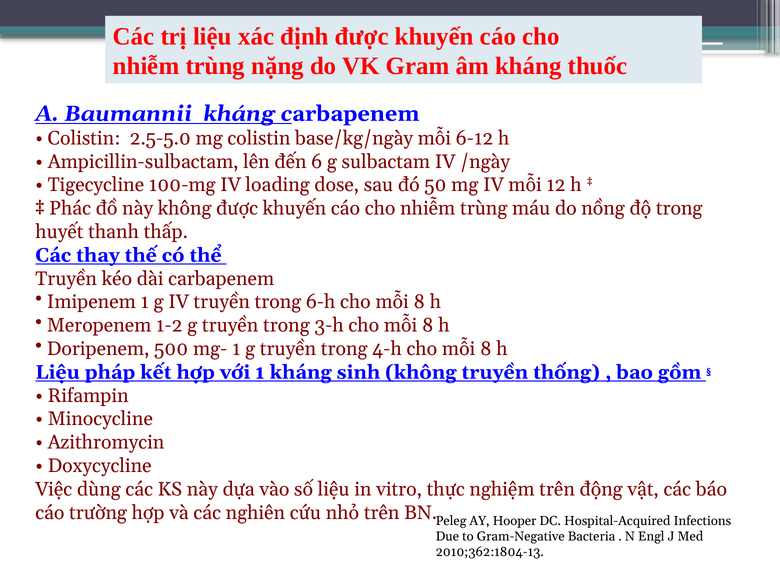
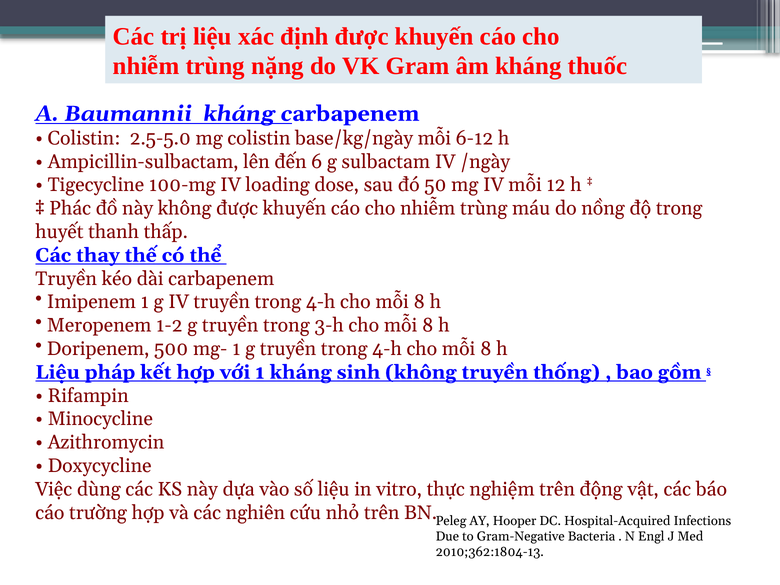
IV truyền trong 6-h: 6-h -> 4-h (321, 302)
